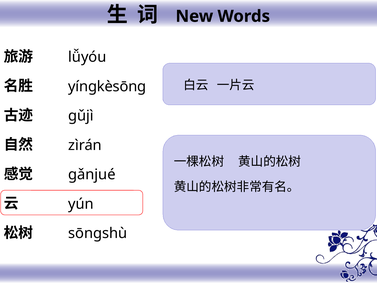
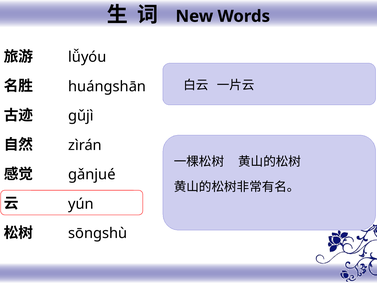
yíngkèsōng: yíngkèsōng -> huángshān (107, 86)
